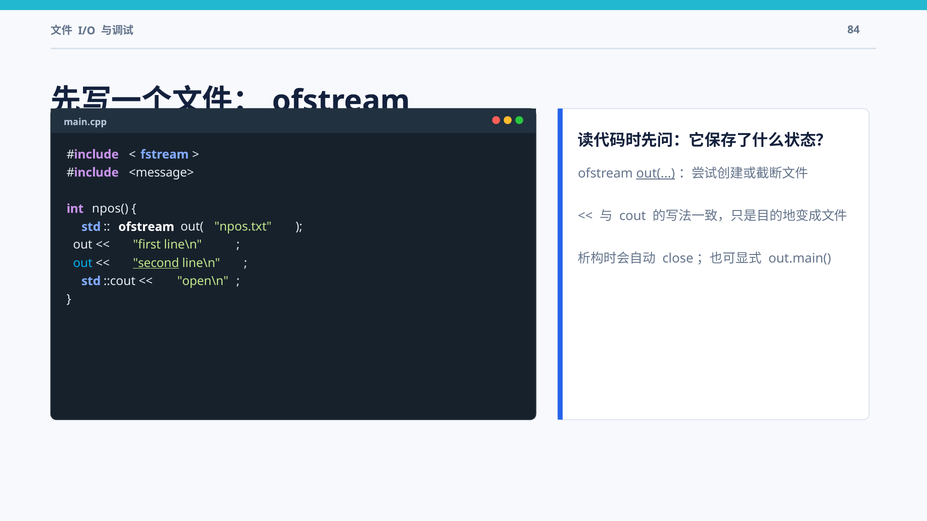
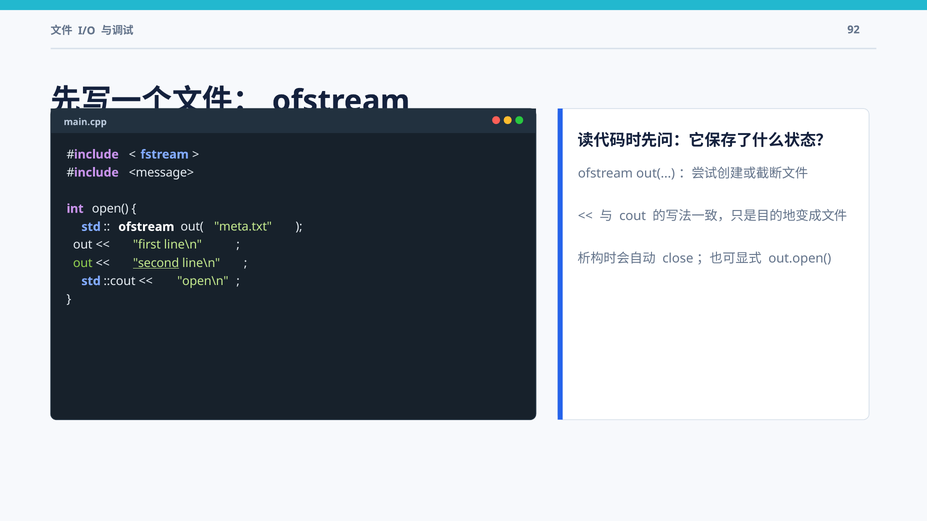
84: 84 -> 92 (854, 30)
out( underline: present -> none (656, 174)
npos(: npos( -> open( (110, 209)
npos.txt: npos.txt -> meta.txt (243, 227)
out.main(: out.main( -> out.open( (800, 259)
out colour: light blue -> light green (83, 263)
